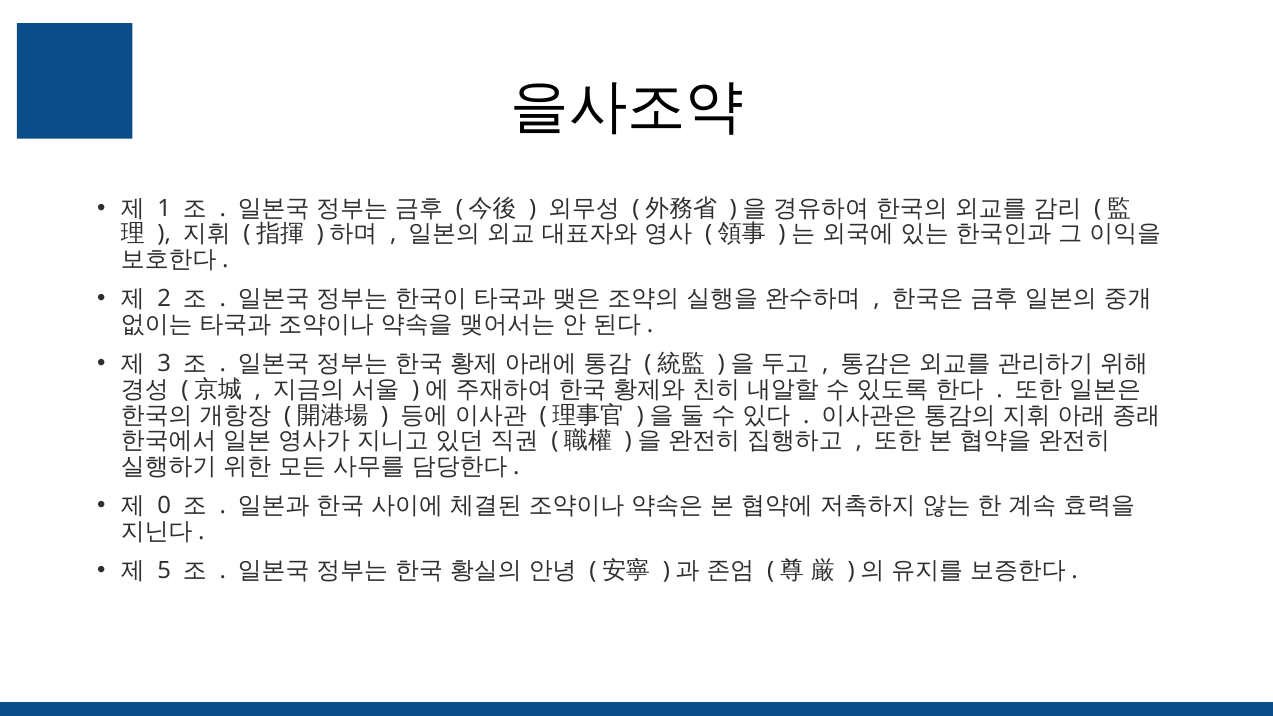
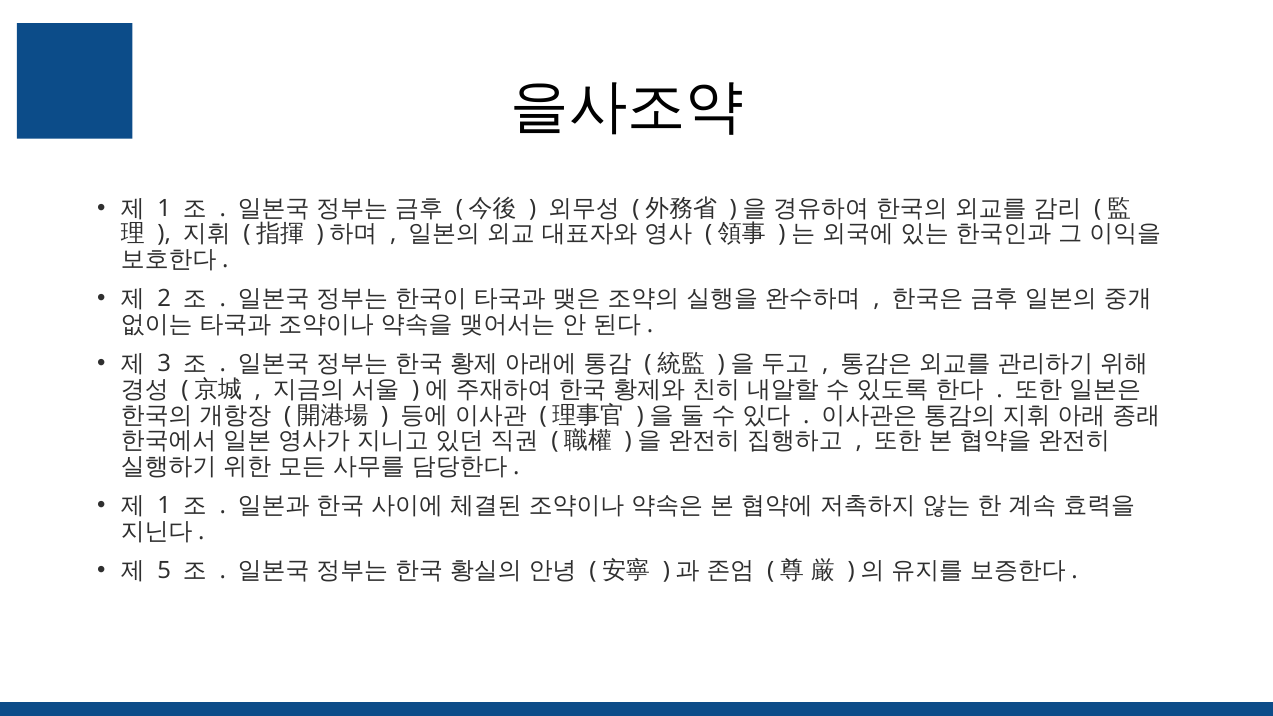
0: 0 -> 1 (164, 506)
